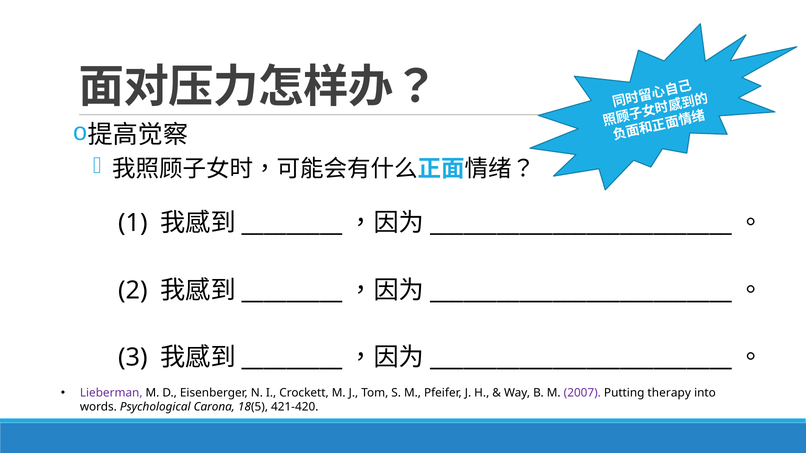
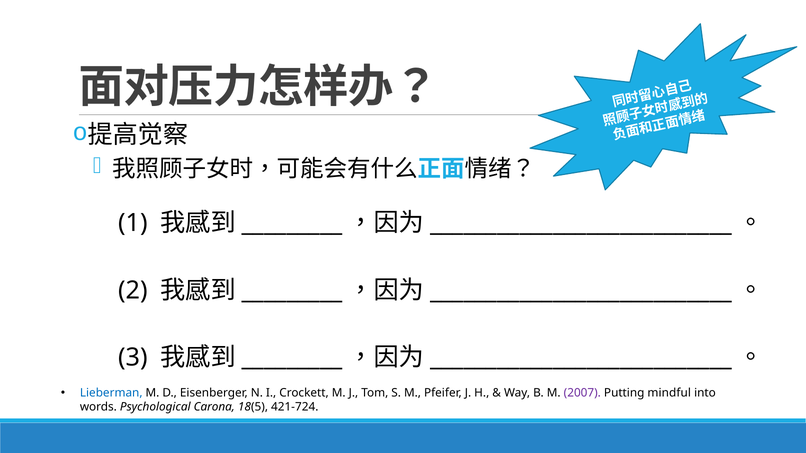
Lieberman colour: purple -> blue (111, 393)
therapy: therapy -> mindful (669, 393)
421-420: 421-420 -> 421-724 (295, 407)
